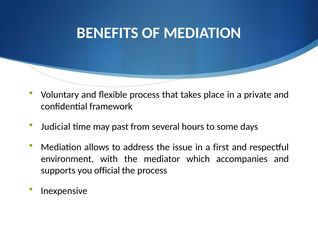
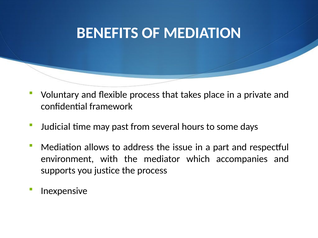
first: first -> part (221, 148)
official: official -> justice (107, 171)
